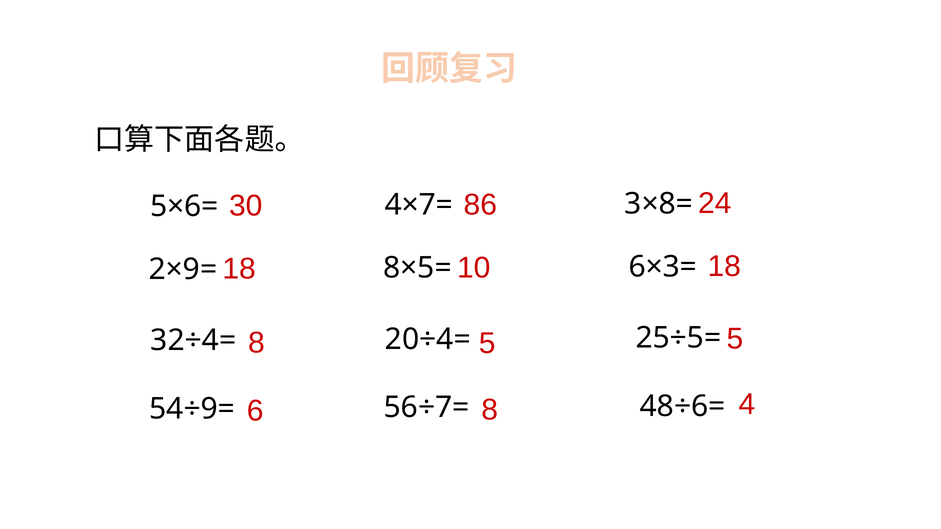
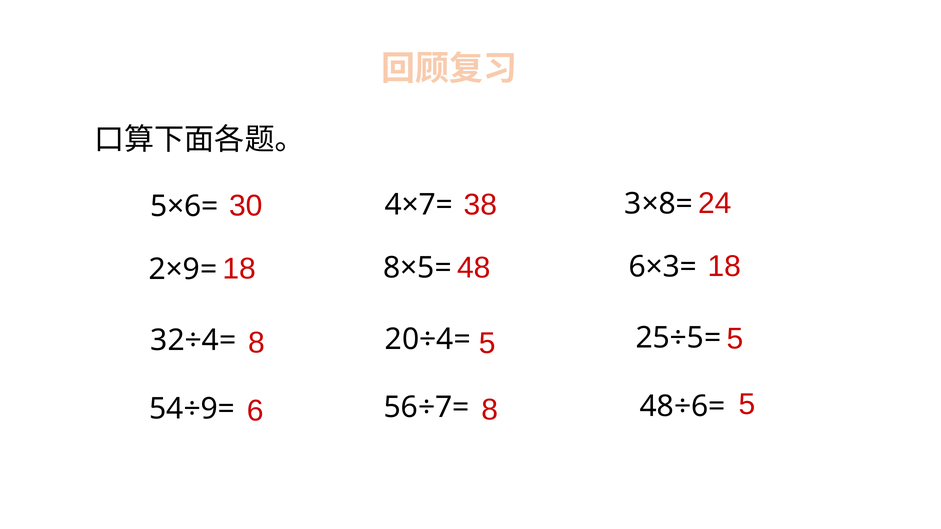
86: 86 -> 38 (480, 205)
10: 10 -> 48 (474, 268)
8 4: 4 -> 5 (747, 405)
